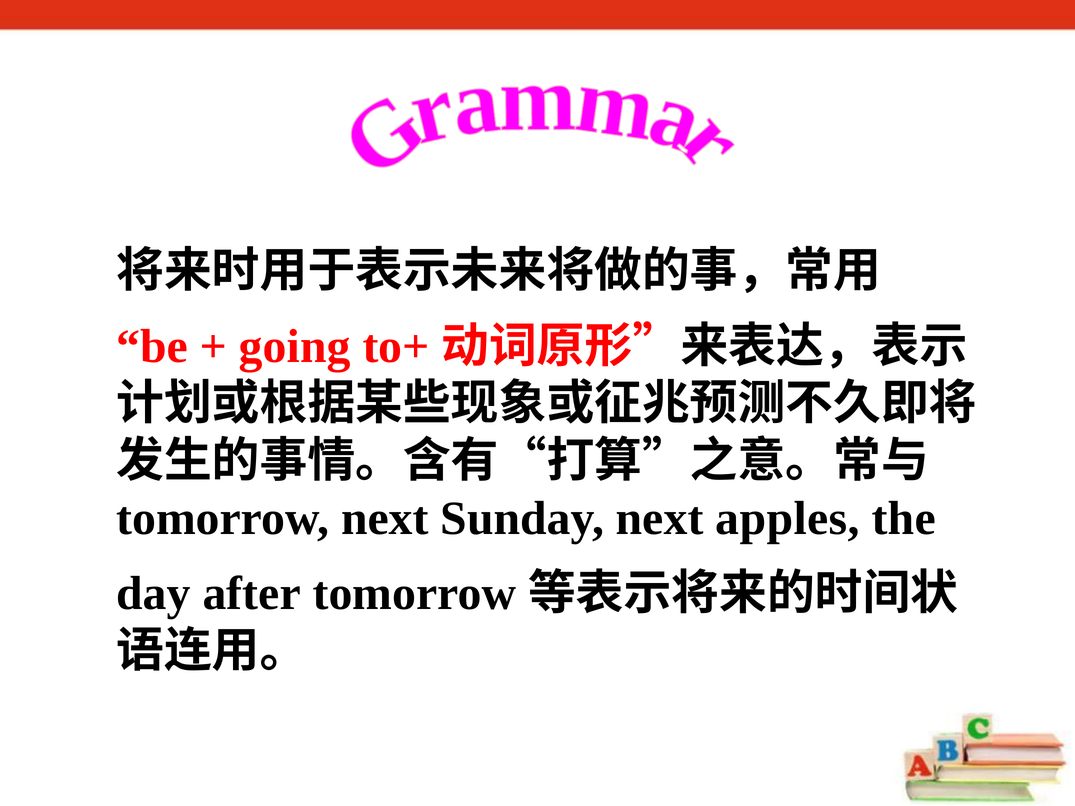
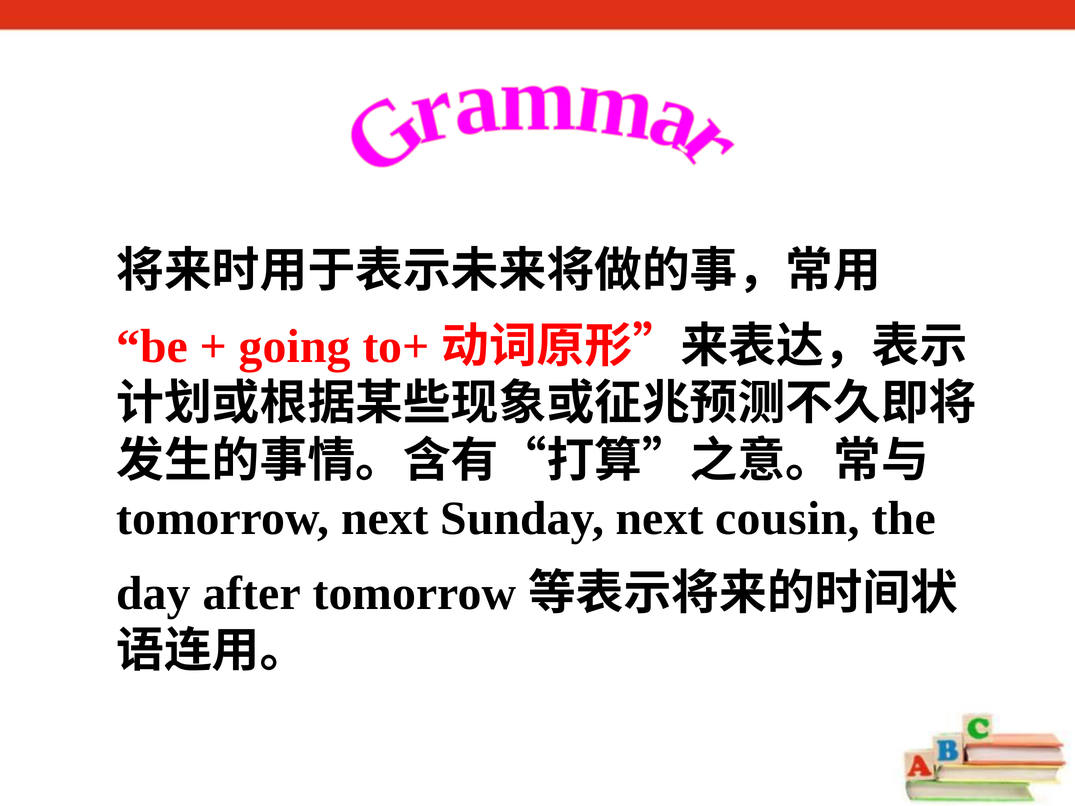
apples: apples -> cousin (788, 518)
